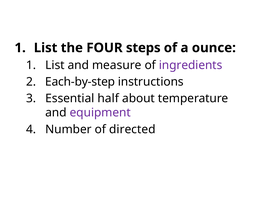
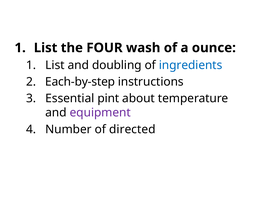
steps: steps -> wash (143, 48)
measure: measure -> doubling (117, 65)
ingredients colour: purple -> blue (191, 65)
half: half -> pint (108, 98)
